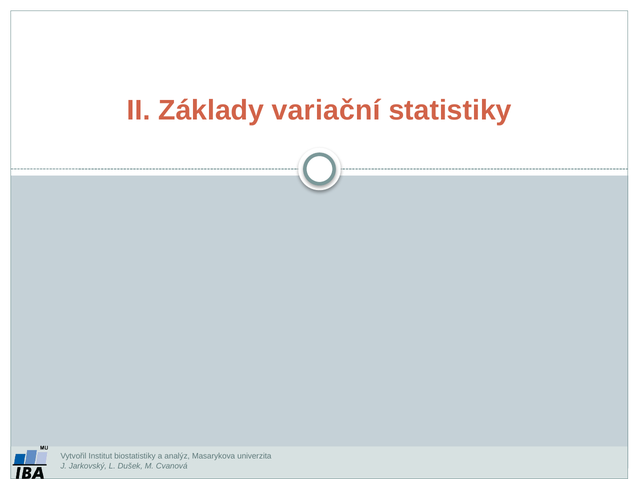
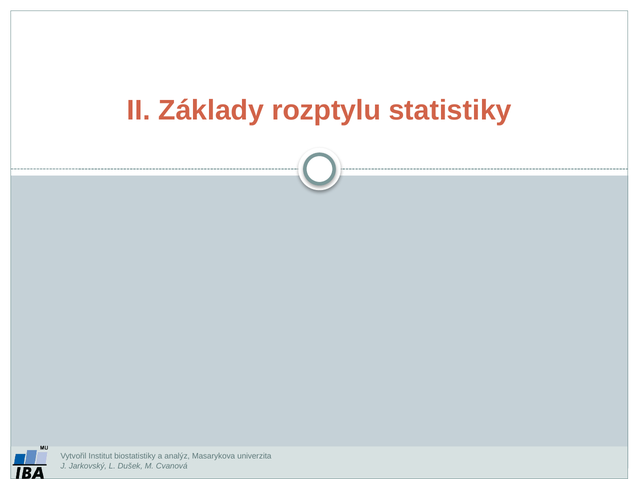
variační: variační -> rozptylu (326, 111)
